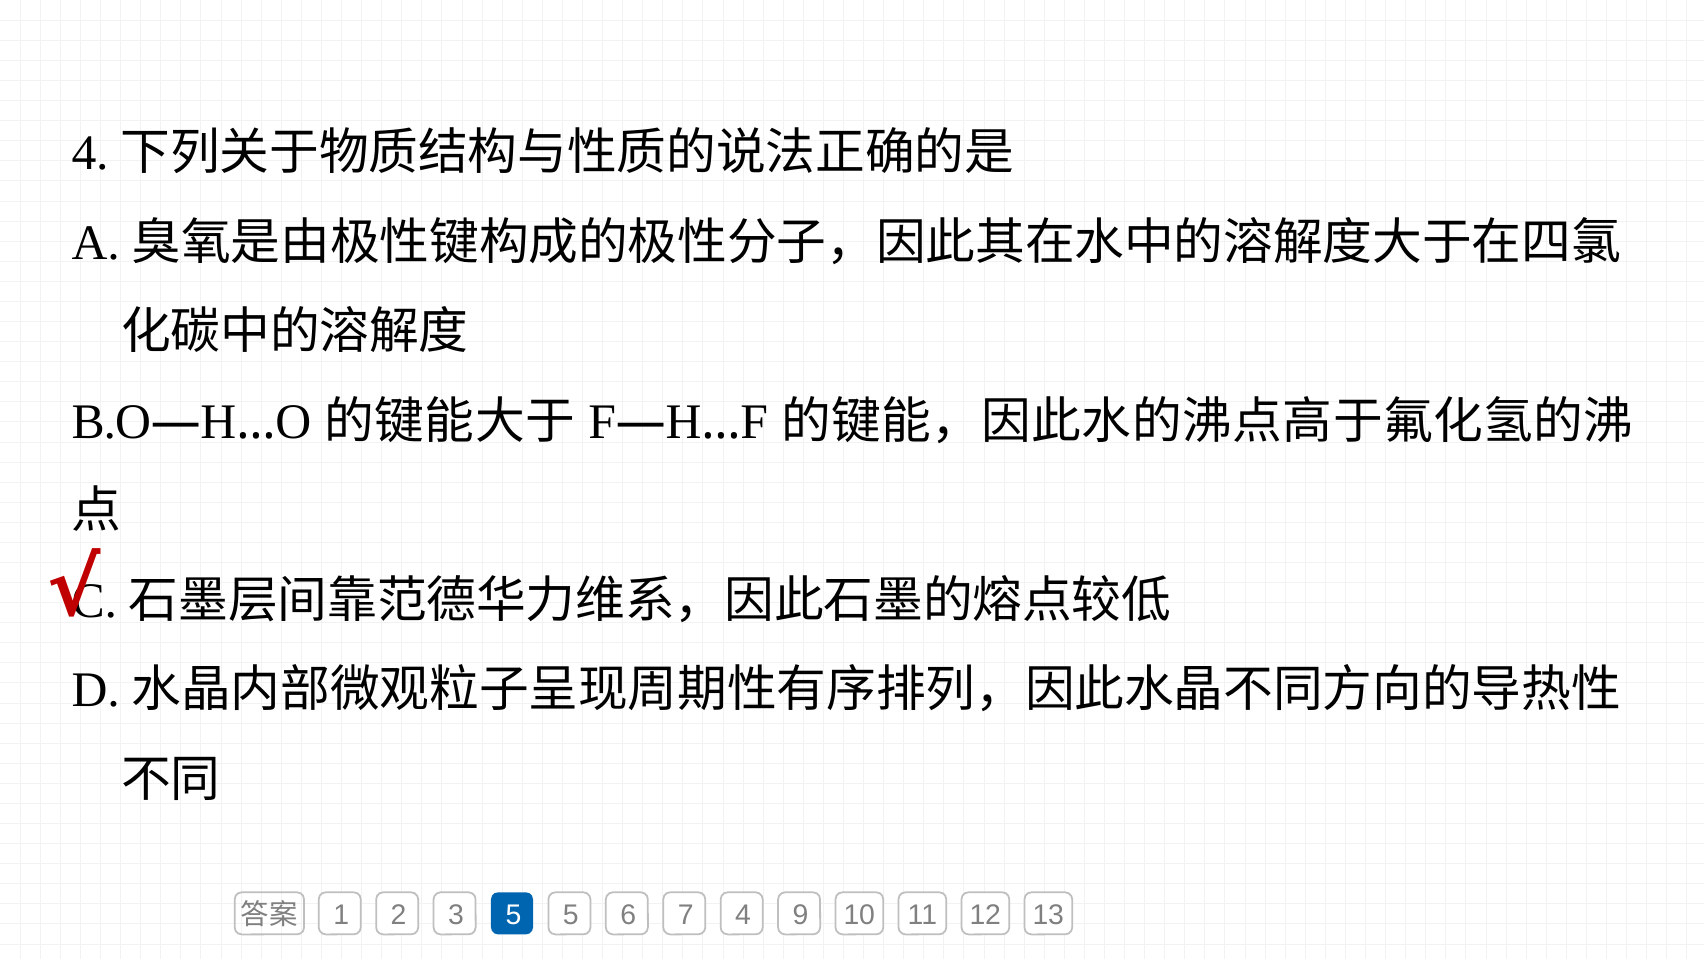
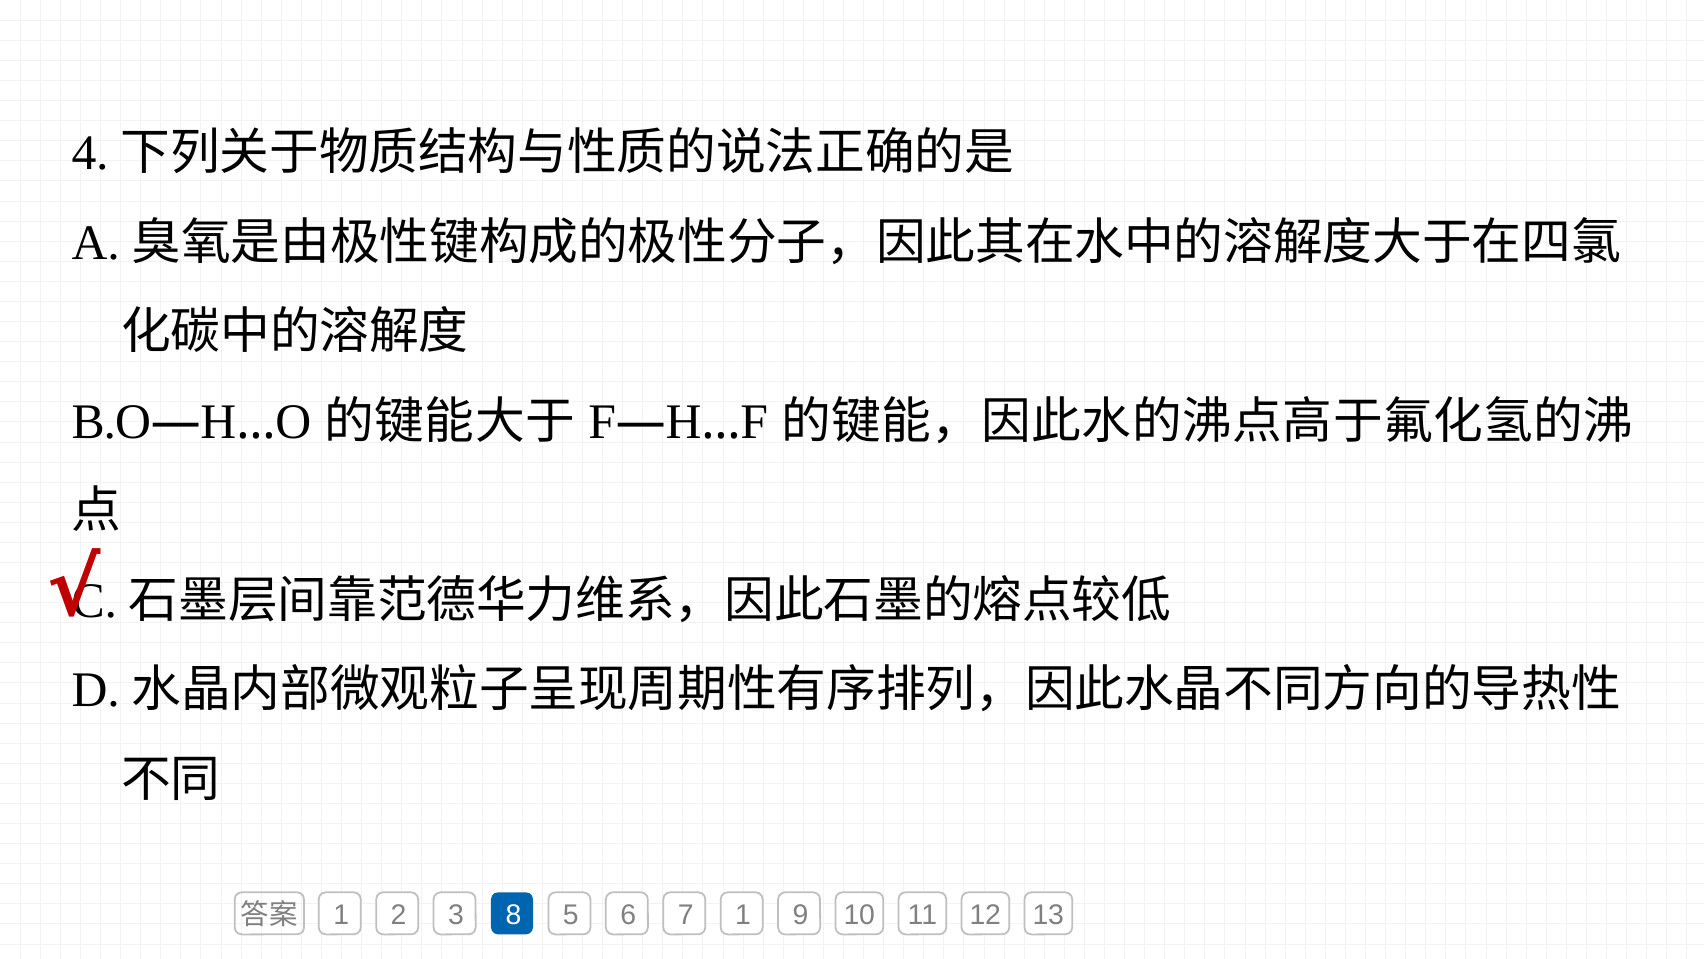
3 5: 5 -> 8 (513, 915)
7 4: 4 -> 1 (743, 915)
